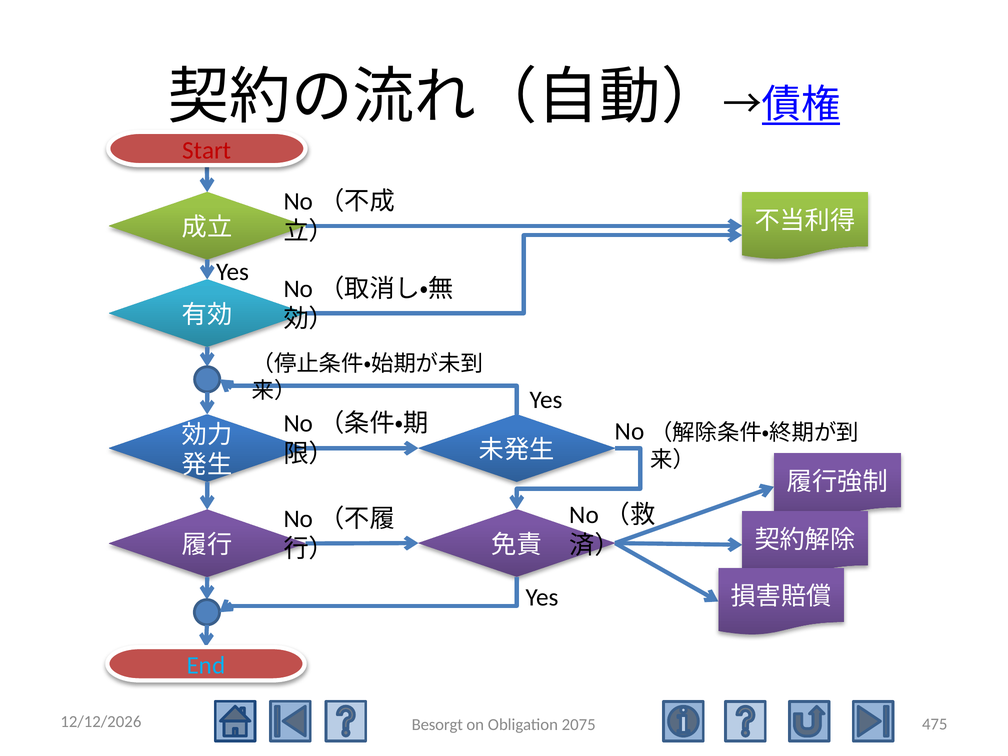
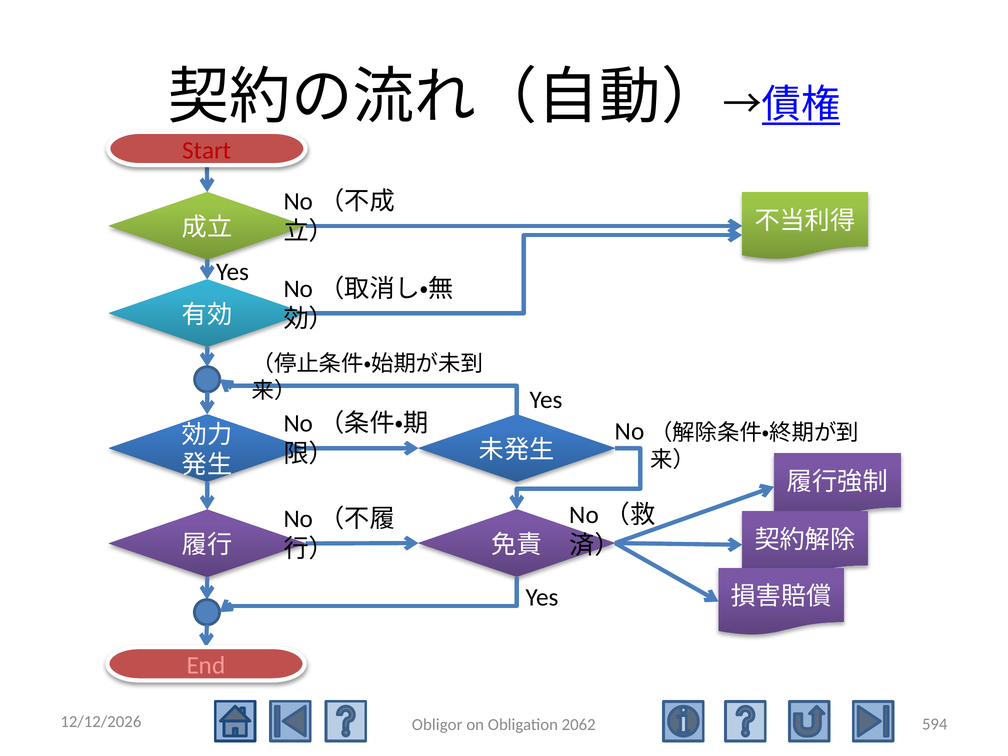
End colour: light blue -> pink (206, 665)
475: 475 -> 594 (935, 724)
Besorgt: Besorgt -> Obligor (437, 725)
2075: 2075 -> 2062 (579, 725)
